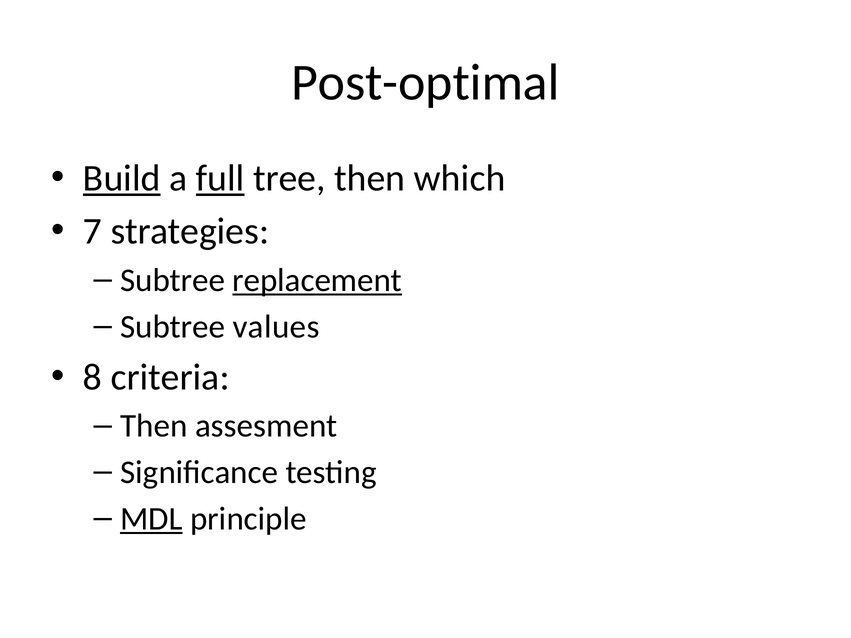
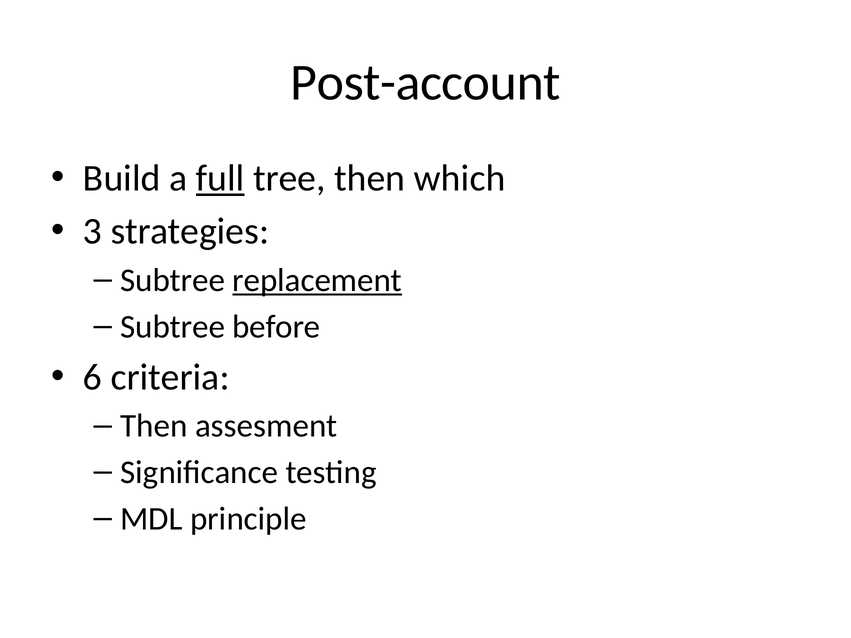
Post-optimal: Post-optimal -> Post-account (426, 82)
Build underline: present -> none (122, 179)
7: 7 -> 3 (93, 231)
values: values -> before (276, 327)
8: 8 -> 6 (93, 377)
MDL underline: present -> none (151, 519)
